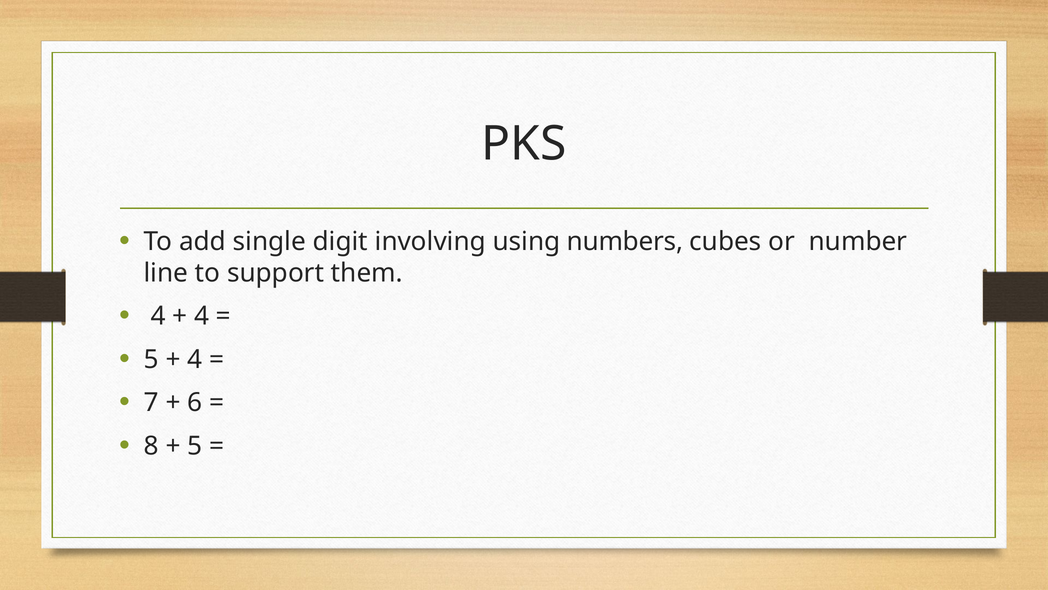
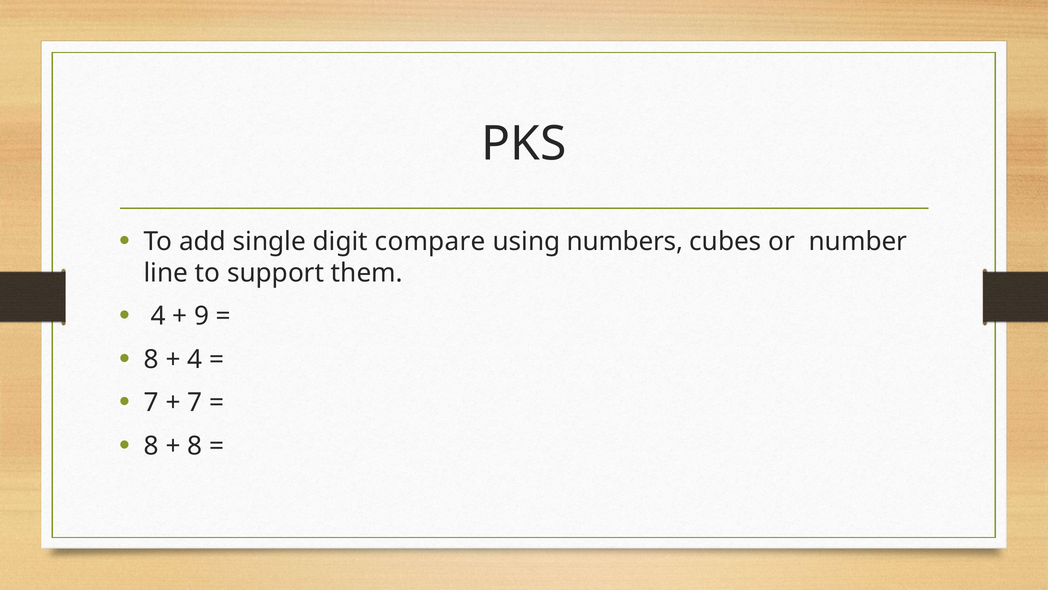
involving: involving -> compare (430, 241)
4: 4 -> 9 (202, 316)
5: 5 -> 8 (151, 359)
6: 6 -> 7 (195, 402)
5: 5 -> 8 (195, 446)
